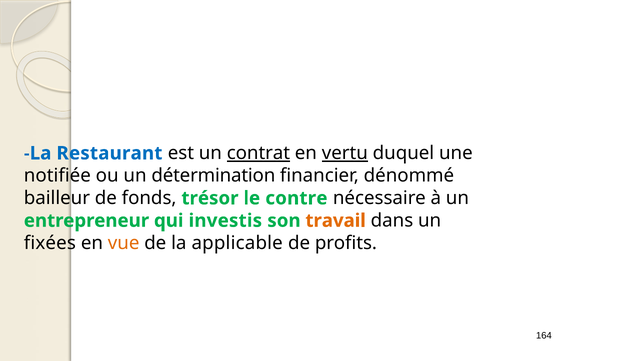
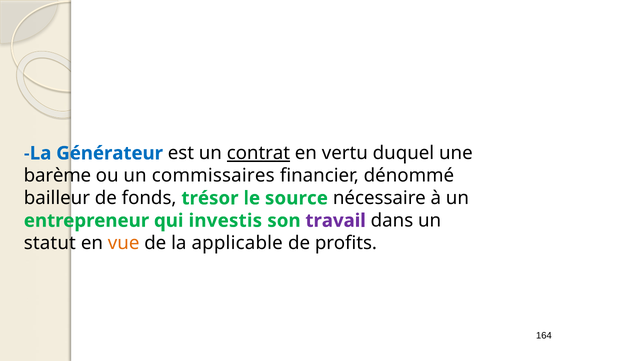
Restaurant: Restaurant -> Générateur (110, 153)
vertu underline: present -> none (345, 153)
notifiée: notifiée -> barème (57, 176)
détermination: détermination -> commissaires (213, 176)
contre: contre -> source (296, 198)
travail colour: orange -> purple (336, 221)
fixées: fixées -> statut (50, 243)
